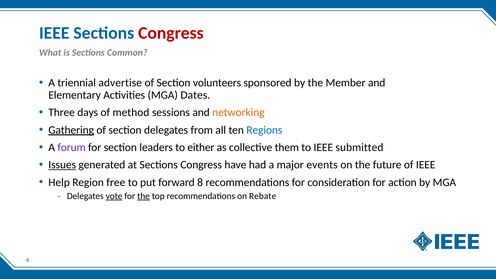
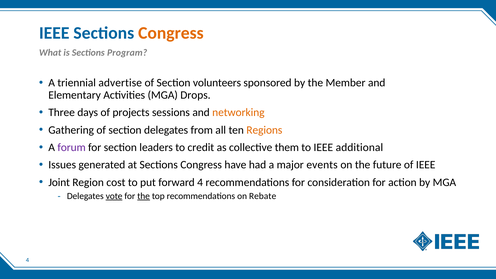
Congress colour: red -> orange (171, 33)
Common: Common -> Program (127, 53)
Dates: Dates -> Drops (195, 95)
method: method -> projects (131, 113)
Gathering underline: present -> none (71, 130)
Regions colour: blue -> orange (264, 130)
either: either -> credit (201, 147)
submitted: submitted -> additional (359, 147)
Issues underline: present -> none (62, 165)
Help: Help -> Joint (59, 182)
free: free -> cost (116, 182)
forward 8: 8 -> 4 (200, 182)
